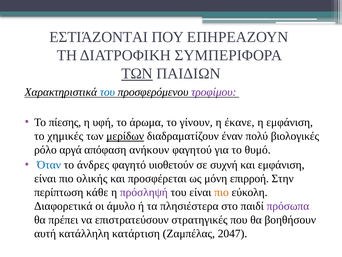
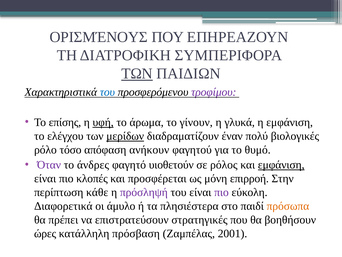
ΕΣΤΙΆΖΟΝΤΑΙ: ΕΣΤΙΆΖΟΝΤΑΙ -> ΟΡΙΣΜΈΝΟΥΣ (99, 37)
πίεσης: πίεσης -> επίσης (65, 122)
υφή underline: none -> present (103, 122)
έκανε: έκανε -> γλυκά (240, 122)
χημικές: χημικές -> ελέγχου (65, 136)
αργά: αργά -> τόσο (71, 150)
Όταν colour: blue -> purple (49, 165)
συχνή: συχνή -> ρόλος (224, 165)
εμφάνιση underline: none -> present (281, 165)
ολικής: ολικής -> κλοπές (92, 178)
πιο colour: orange -> purple (221, 192)
πρόσωπα colour: purple -> orange (288, 206)
αυτή: αυτή -> ώρες (45, 233)
κατάρτιση: κατάρτιση -> πρόσβαση (136, 233)
2047: 2047 -> 2001 (232, 233)
